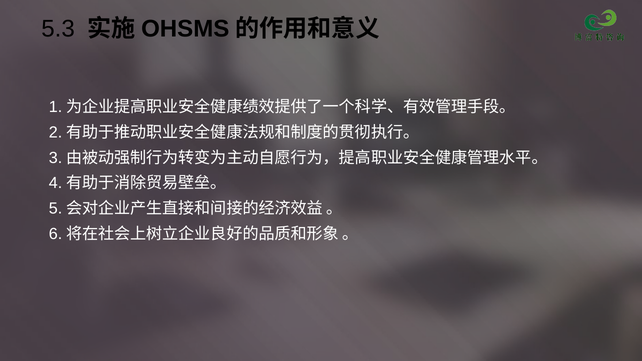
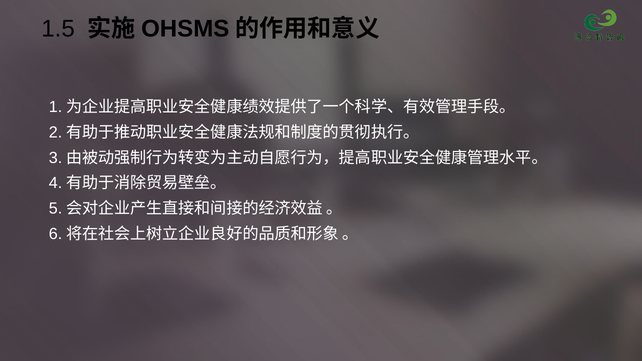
5.3: 5.3 -> 1.5 (58, 29)
